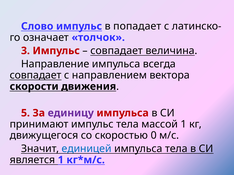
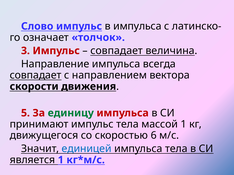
в попадает: попадает -> импульса (137, 26)
единицу colour: purple -> green (71, 113)
0: 0 -> 6 (154, 136)
